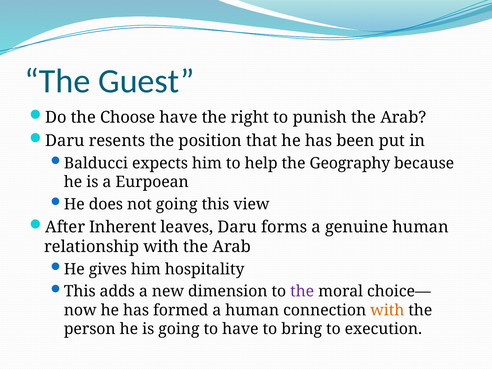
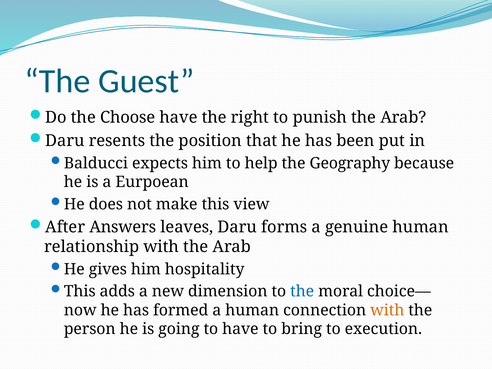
not going: going -> make (177, 204)
Inherent: Inherent -> Answers (123, 227)
the colour: purple -> blue (302, 291)
